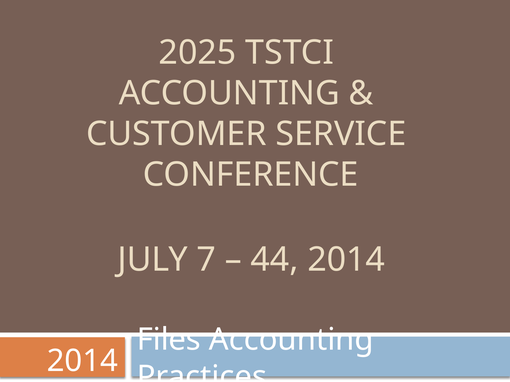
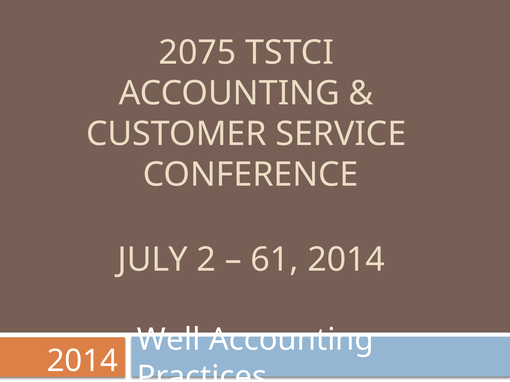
2025: 2025 -> 2075 (197, 53)
7: 7 -> 2 (206, 260)
44: 44 -> 61 (275, 260)
Files: Files -> Well (169, 340)
